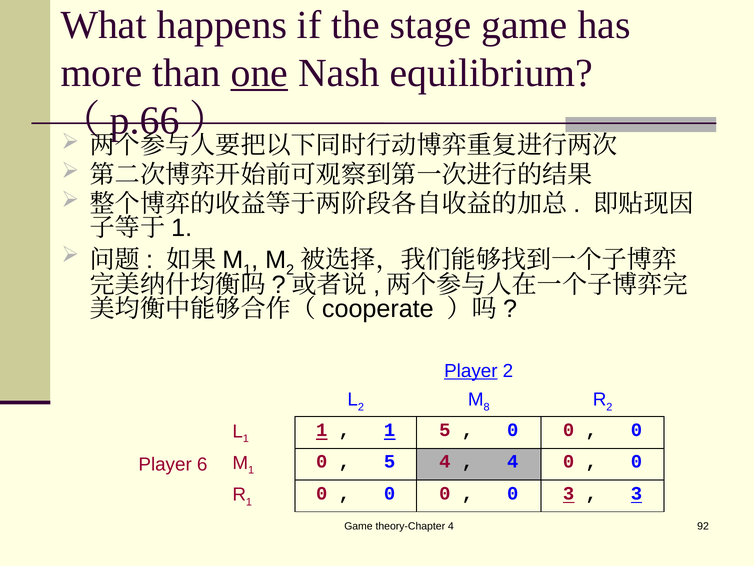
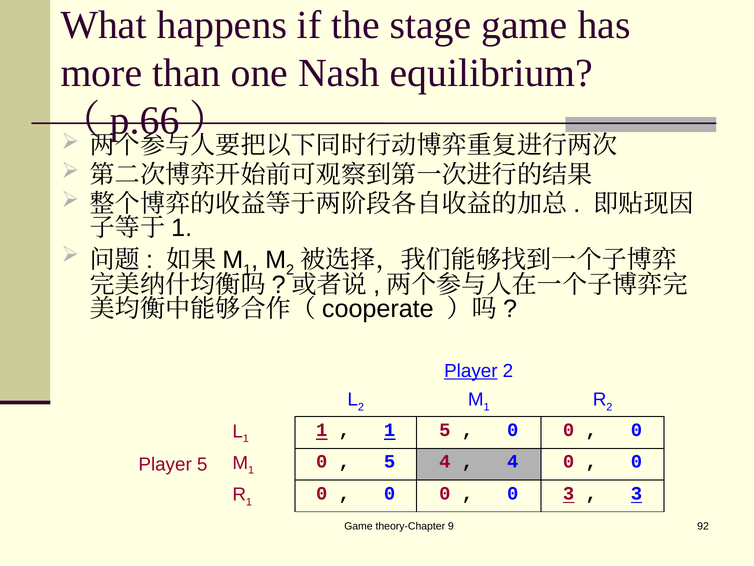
one underline: present -> none (259, 73)
8: 8 -> 1 (487, 407)
Player 6: 6 -> 5 (202, 464)
theory-Chapter 4: 4 -> 9 (451, 526)
